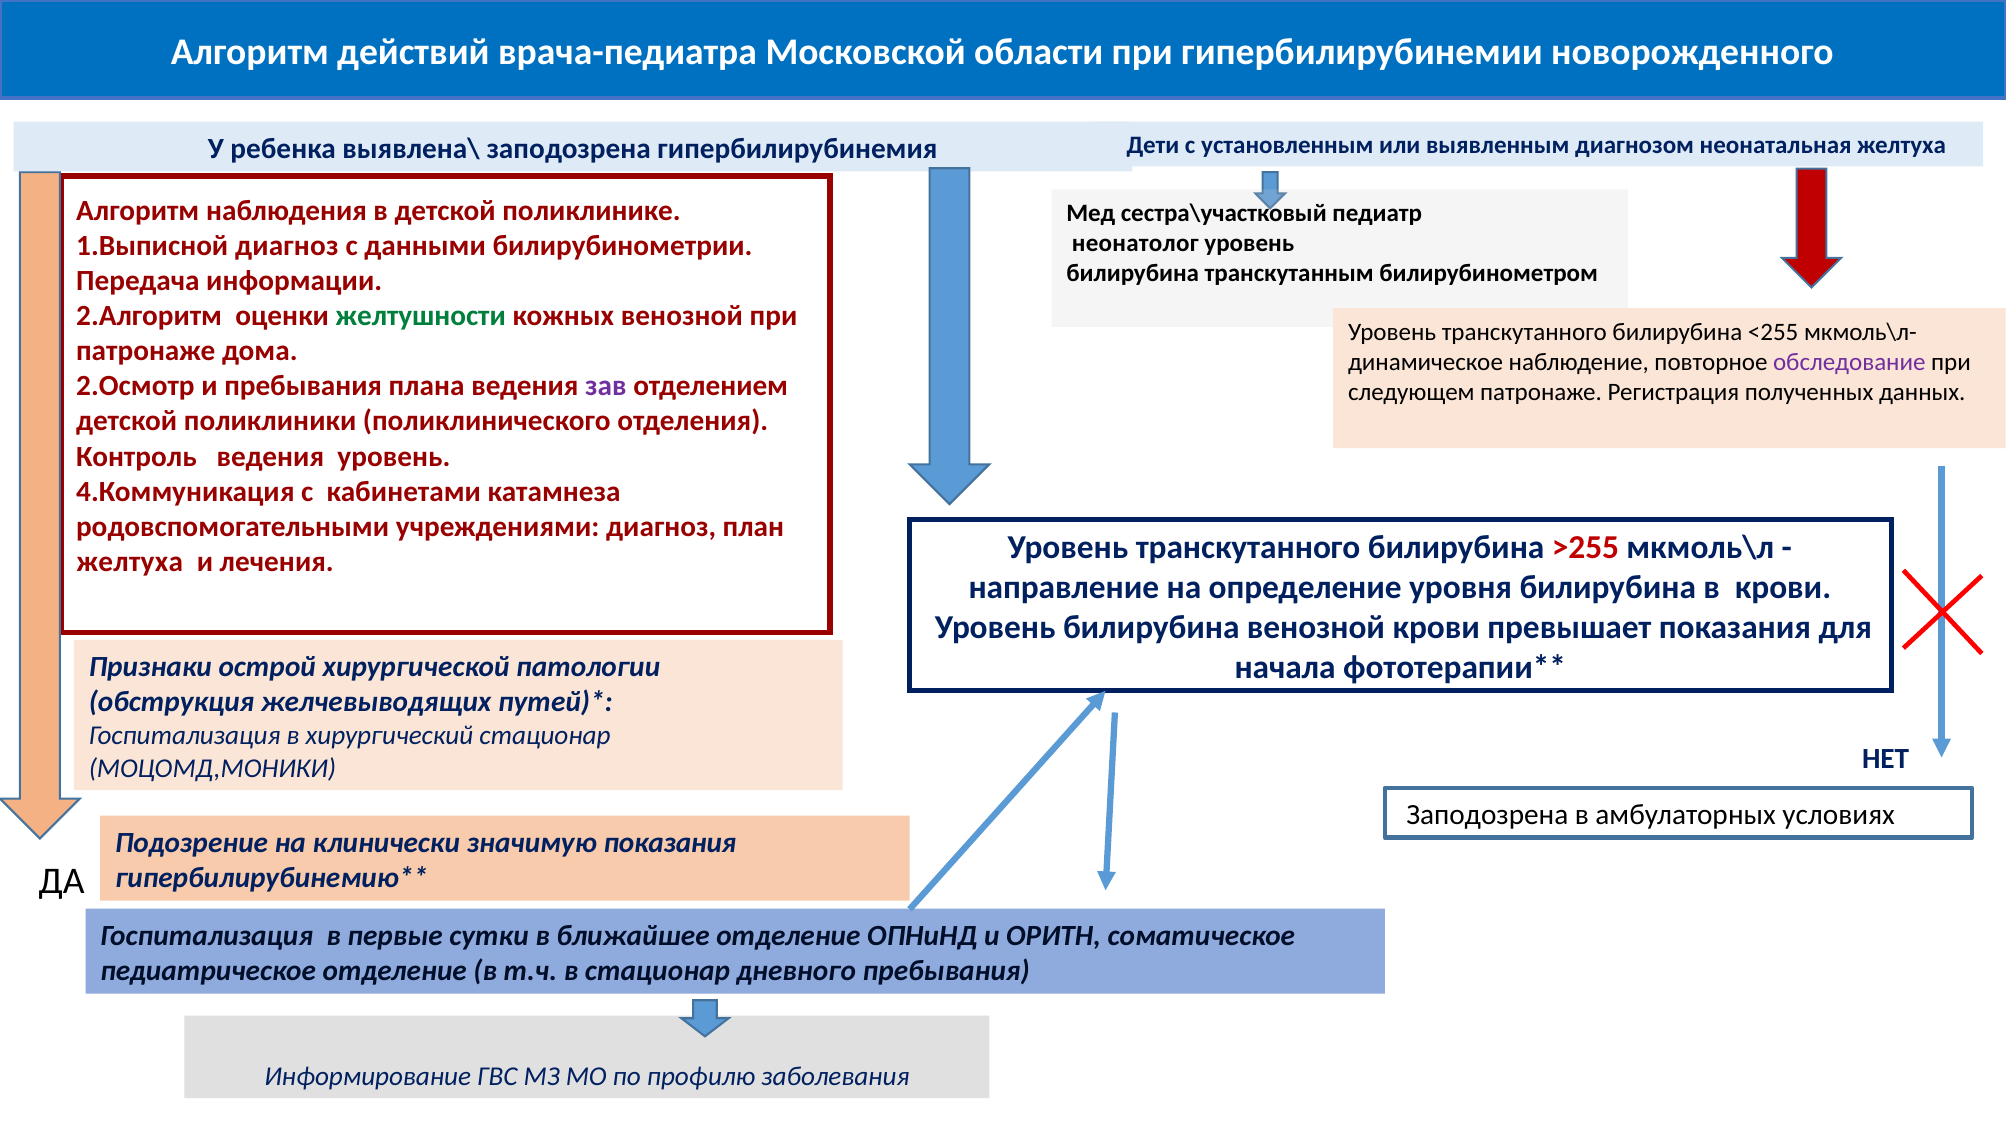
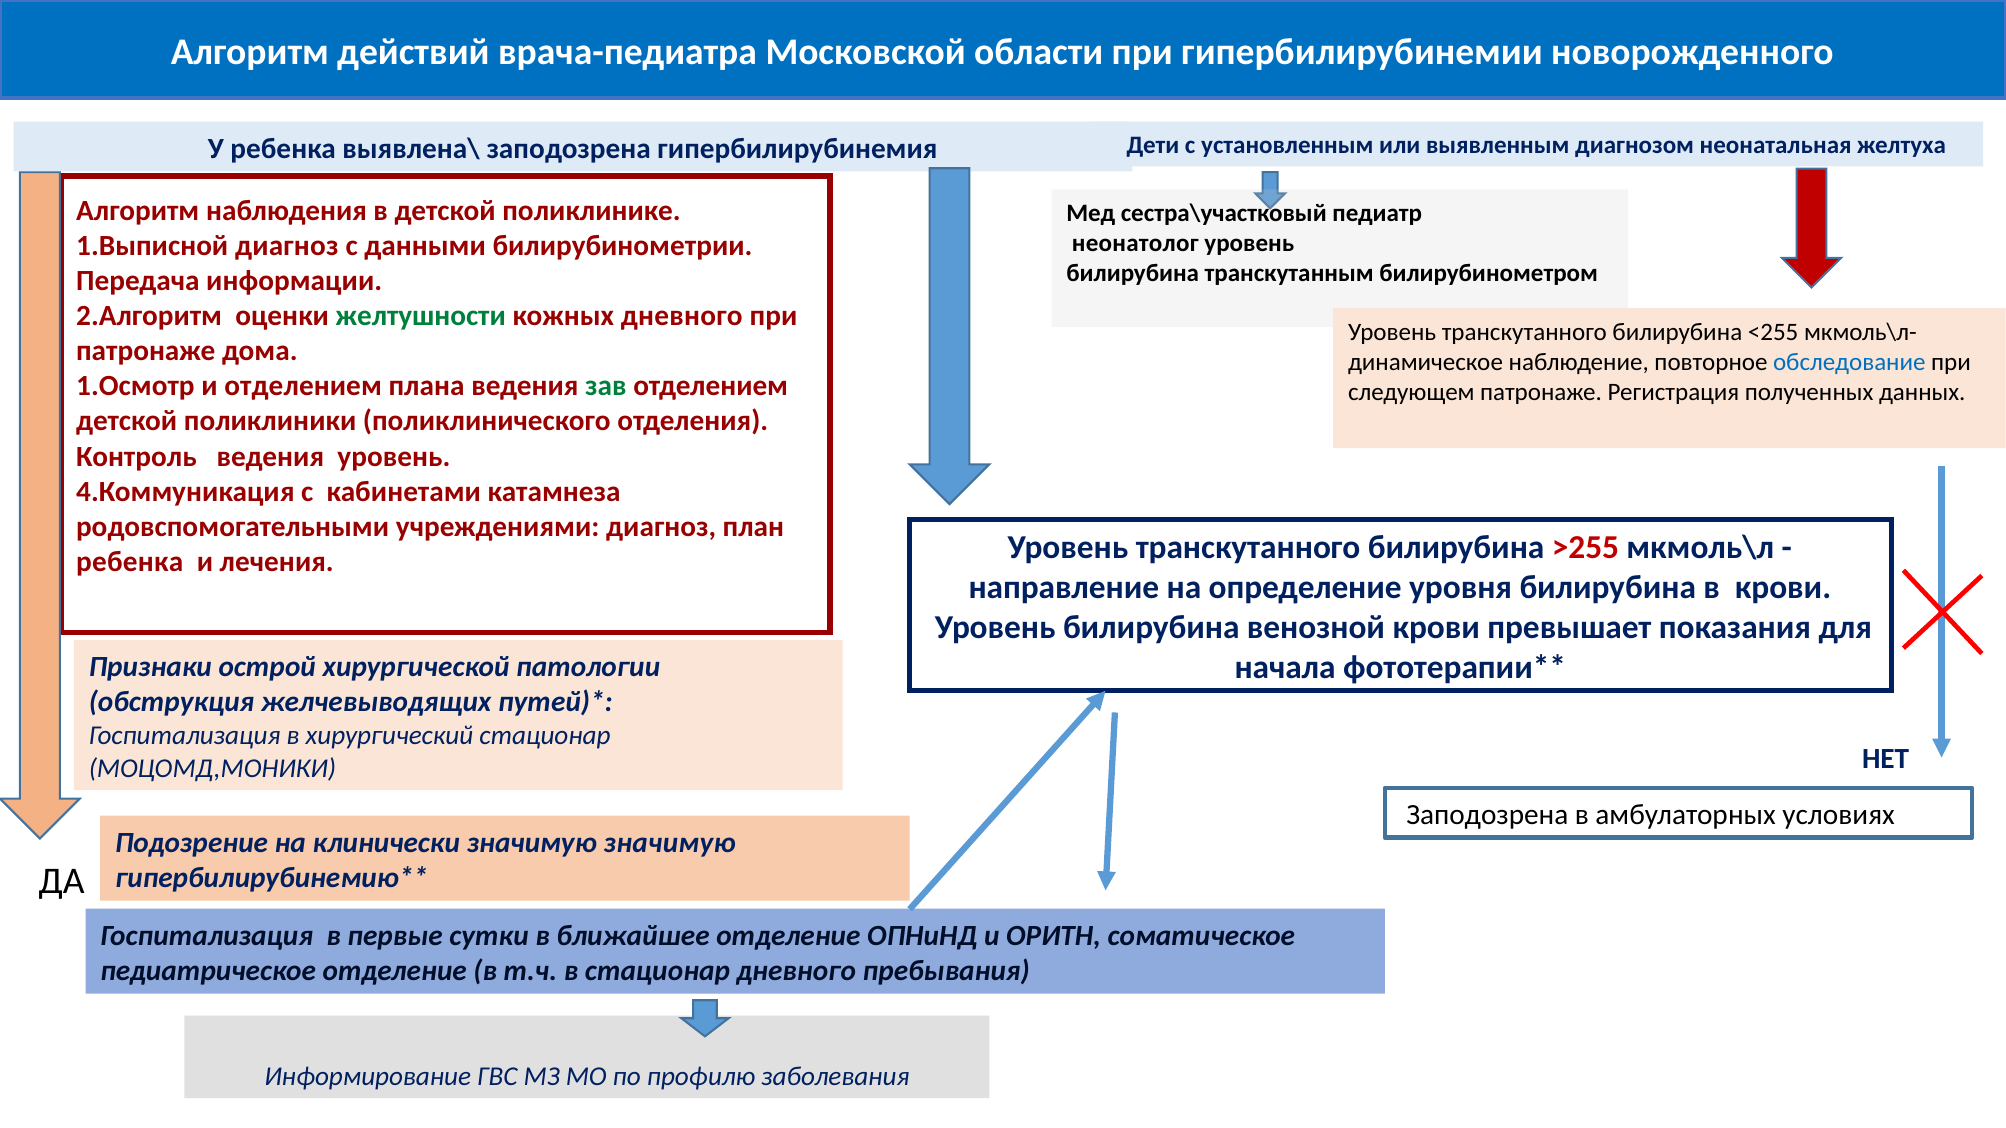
кожных венозной: венозной -> дневного (682, 316)
обследование colour: purple -> blue (1849, 362)
2.Осмотр: 2.Осмотр -> 1.Осмотр (135, 386)
и пребывания: пребывания -> отделением (303, 386)
зав colour: purple -> green (606, 386)
желтуха: желтуха -> ребенка (130, 562)
значимую показания: показания -> значимую (670, 843)
